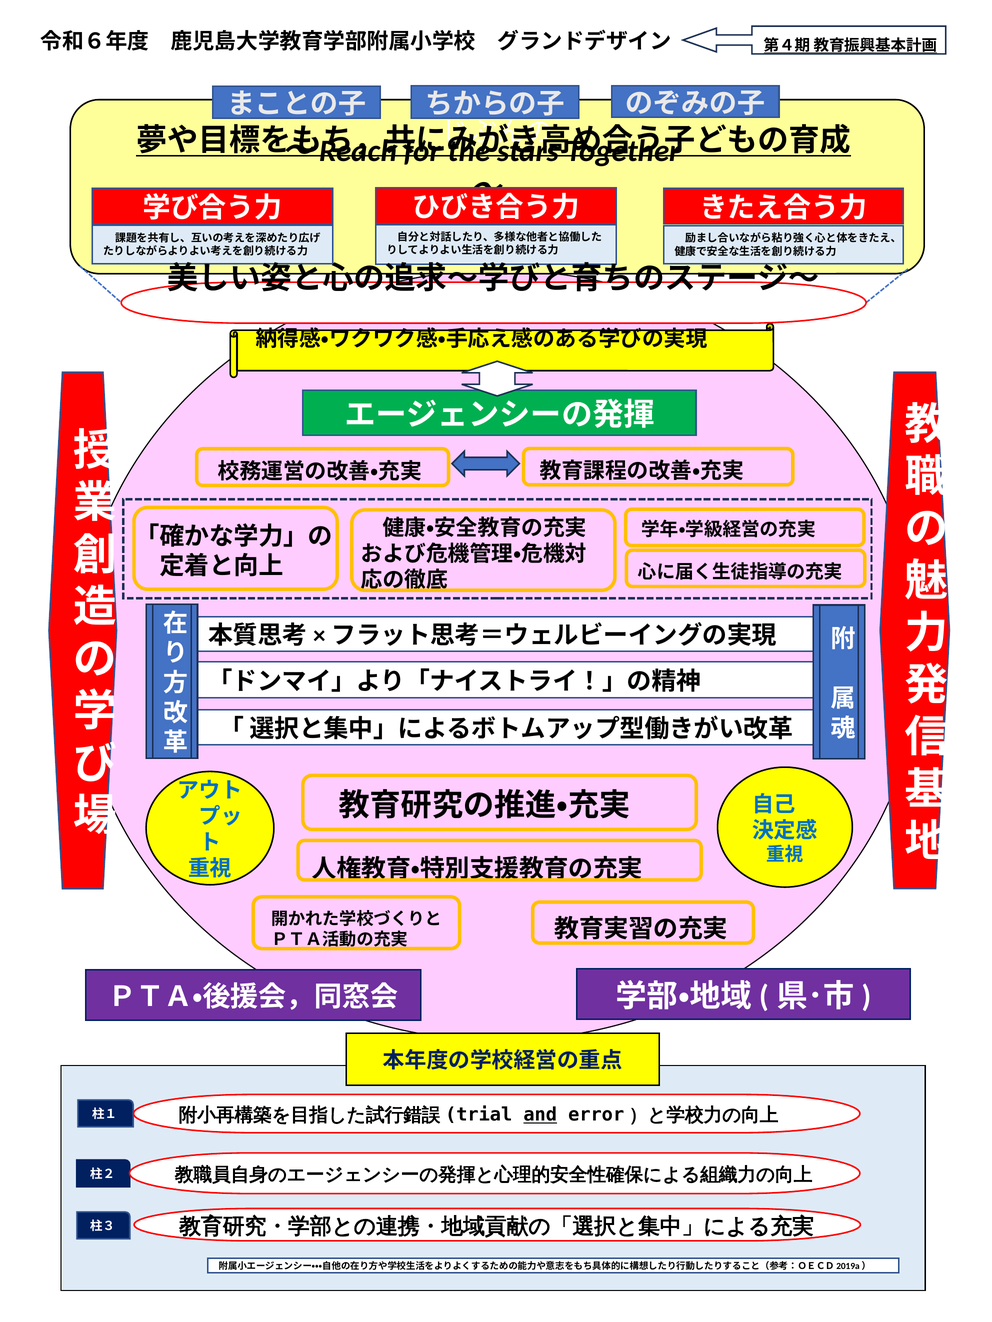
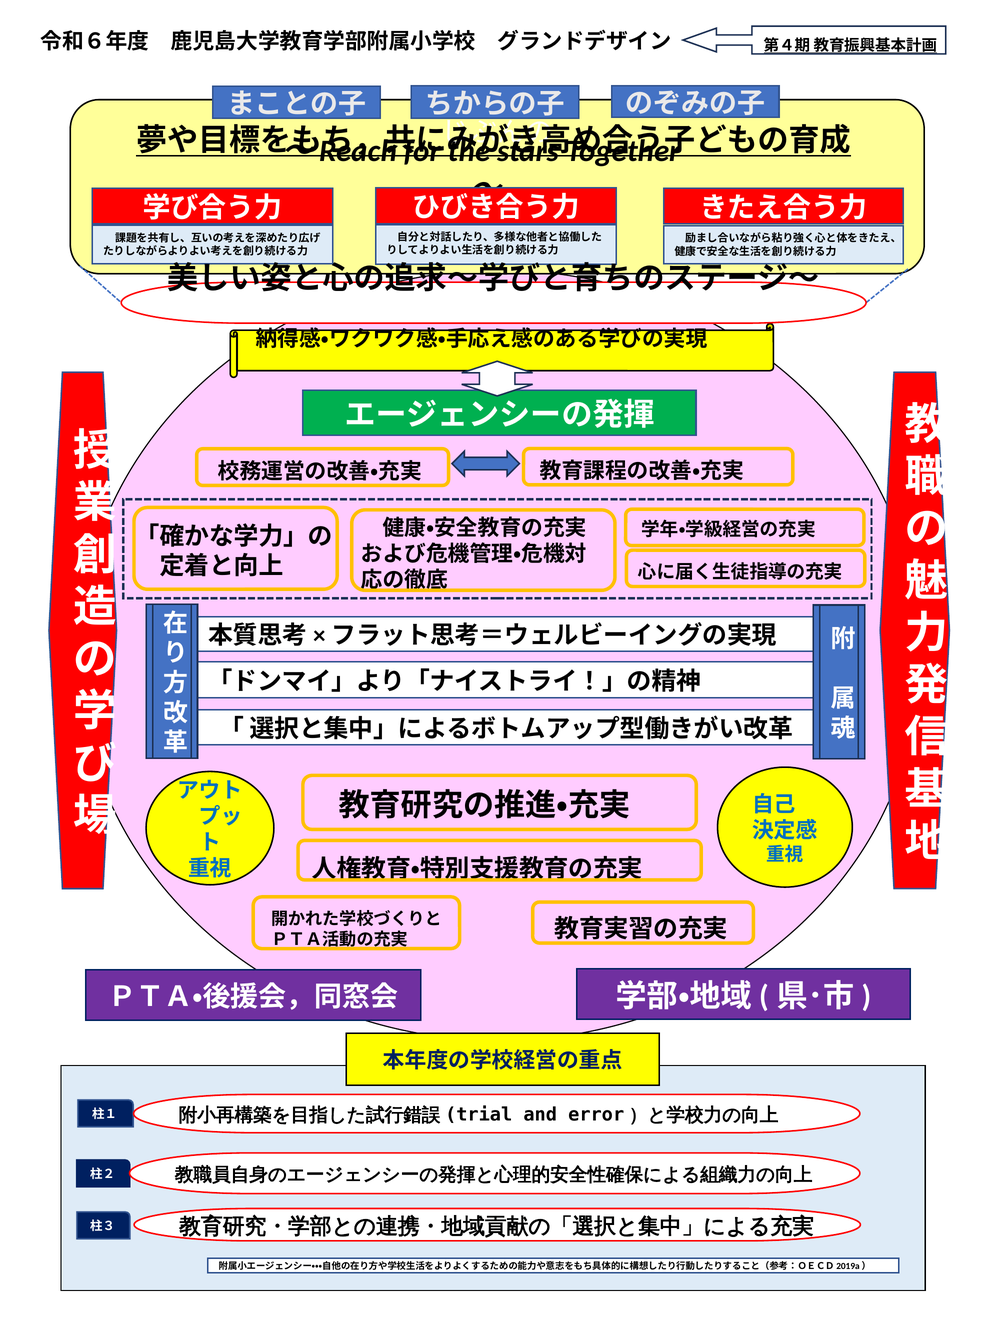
and underline: present -> none (540, 1115)
